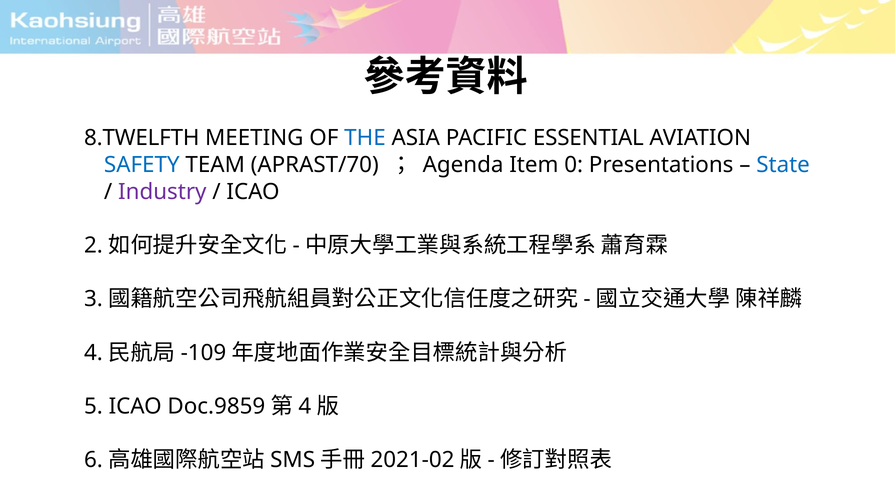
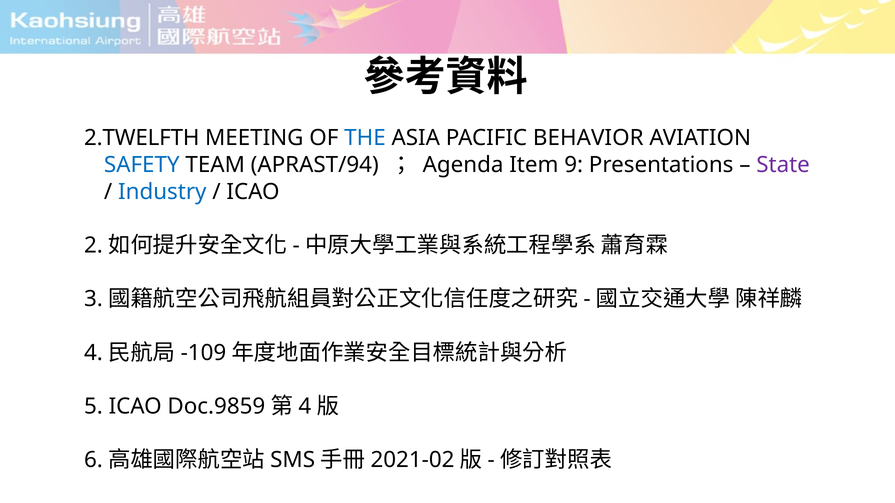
8.TWELFTH: 8.TWELFTH -> 2.TWELFTH (142, 138)
ESSENTIAL: ESSENTIAL -> BEHAVIOR (588, 138)
APRAST/70: APRAST/70 -> APRAST/94 (315, 165)
0: 0 -> 9 (574, 165)
State colour: blue -> purple (783, 165)
Industry colour: purple -> blue (162, 192)
